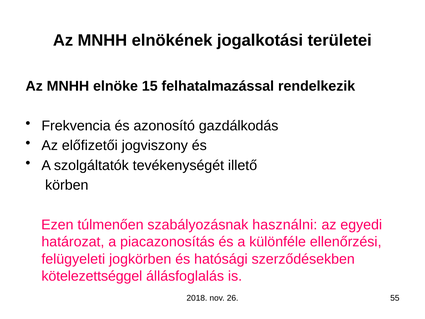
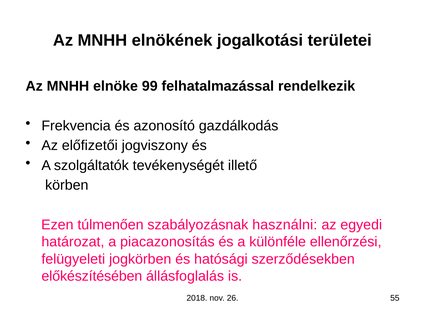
15: 15 -> 99 (150, 86)
kötelezettséggel: kötelezettséggel -> előkészítésében (92, 276)
